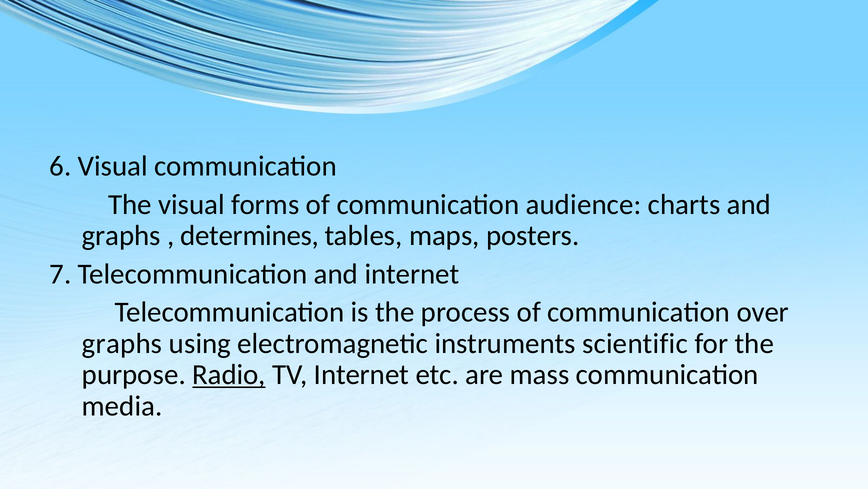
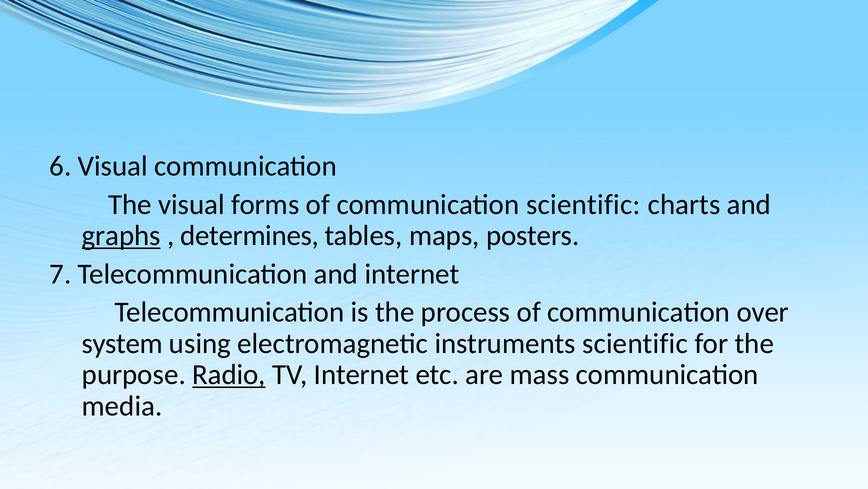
communication audience: audience -> scientific (583, 204)
graphs underline: none -> present (121, 236)
graphs: graphs -> system (122, 343)
